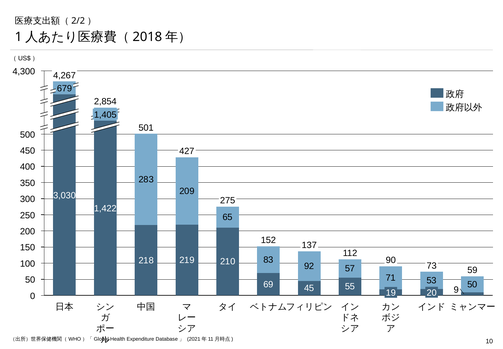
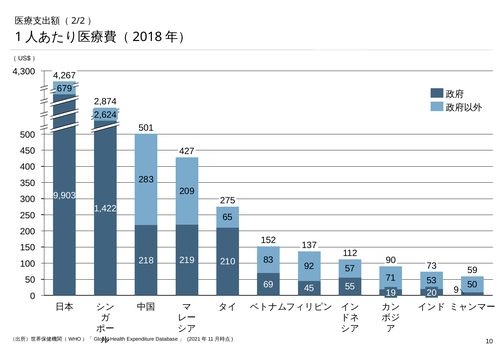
2,854: 2,854 -> 2,874 (105, 101)
1,405: 1,405 -> 2,624 (105, 115)
3,030: 3,030 -> 9,903 (64, 195)
